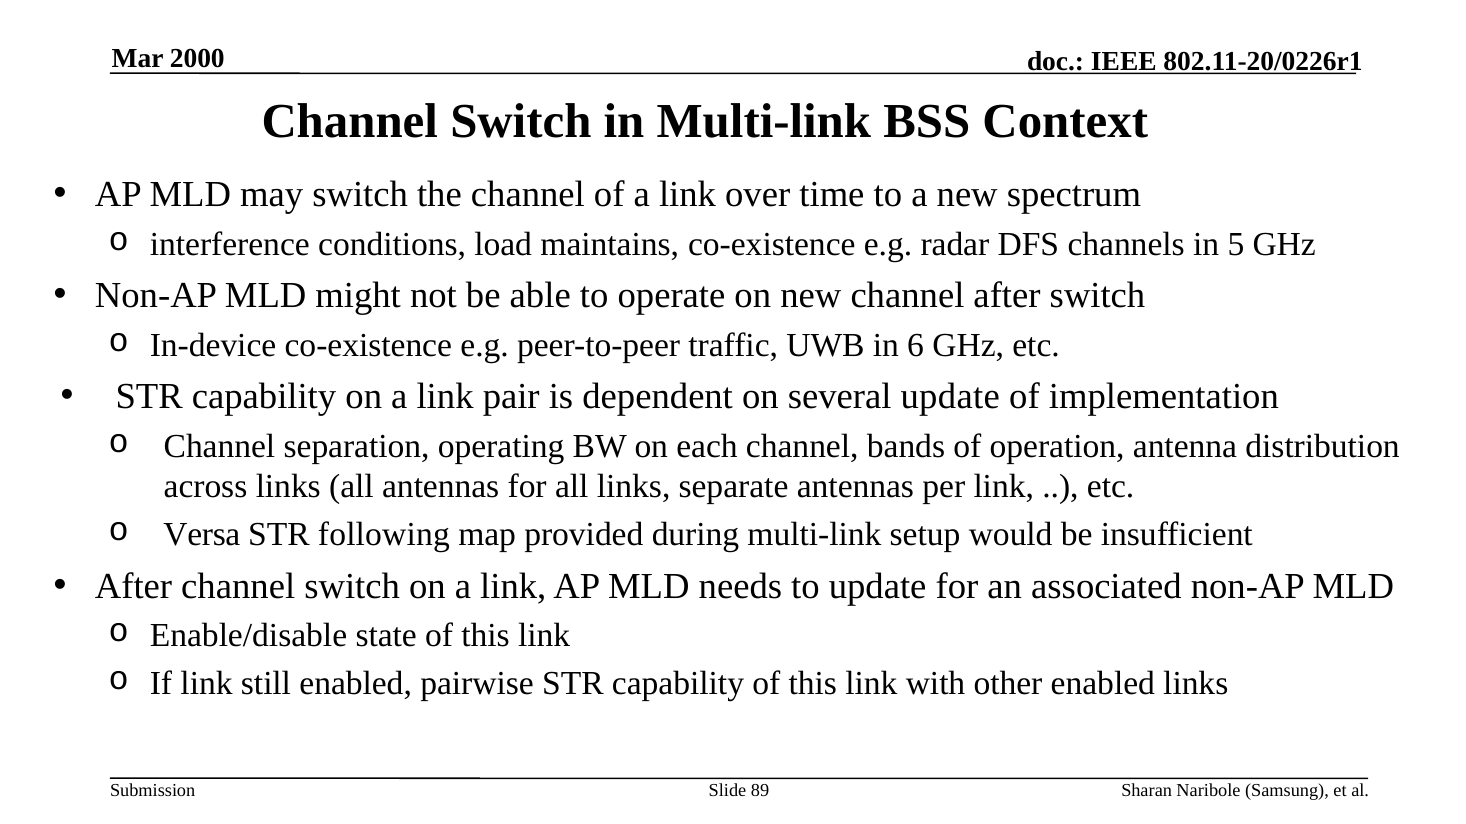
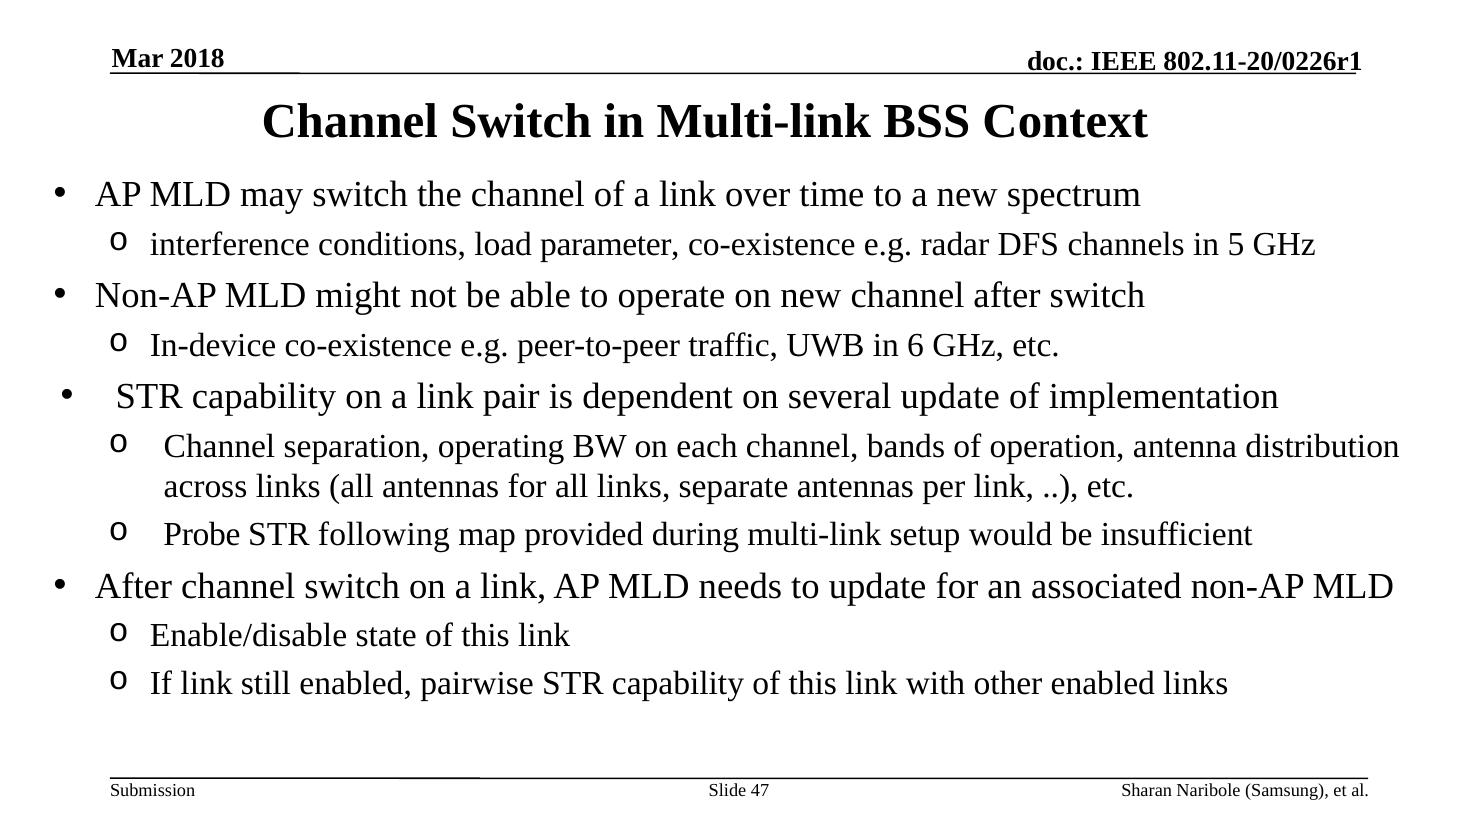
2000: 2000 -> 2018 (197, 58)
maintains: maintains -> parameter (610, 245)
Versa: Versa -> Probe (202, 535)
89: 89 -> 47 (760, 791)
